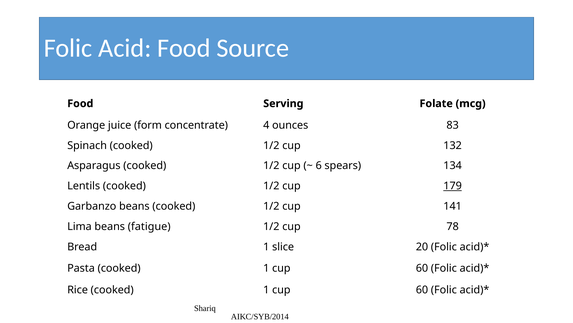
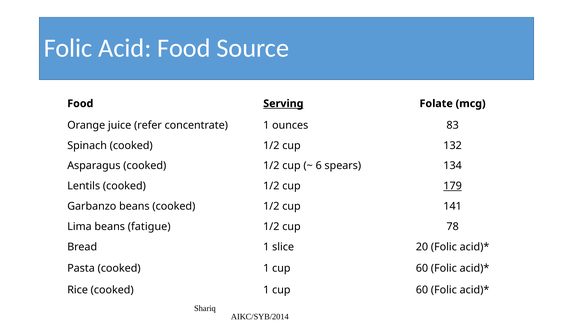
Serving underline: none -> present (283, 103)
form: form -> refer (148, 125)
concentrate 4: 4 -> 1 (266, 125)
